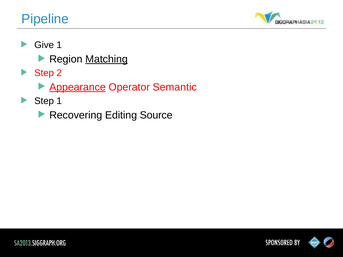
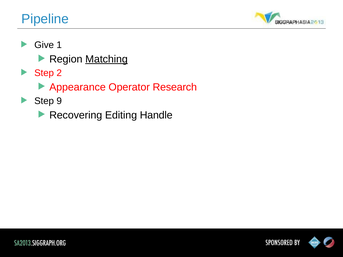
Appearance underline: present -> none (78, 87)
Semantic: Semantic -> Research (175, 87)
Step 1: 1 -> 9 (59, 101)
Source: Source -> Handle (156, 115)
